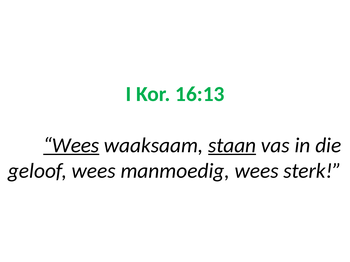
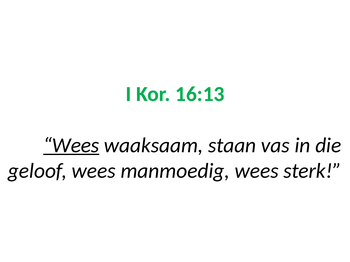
staan underline: present -> none (232, 146)
